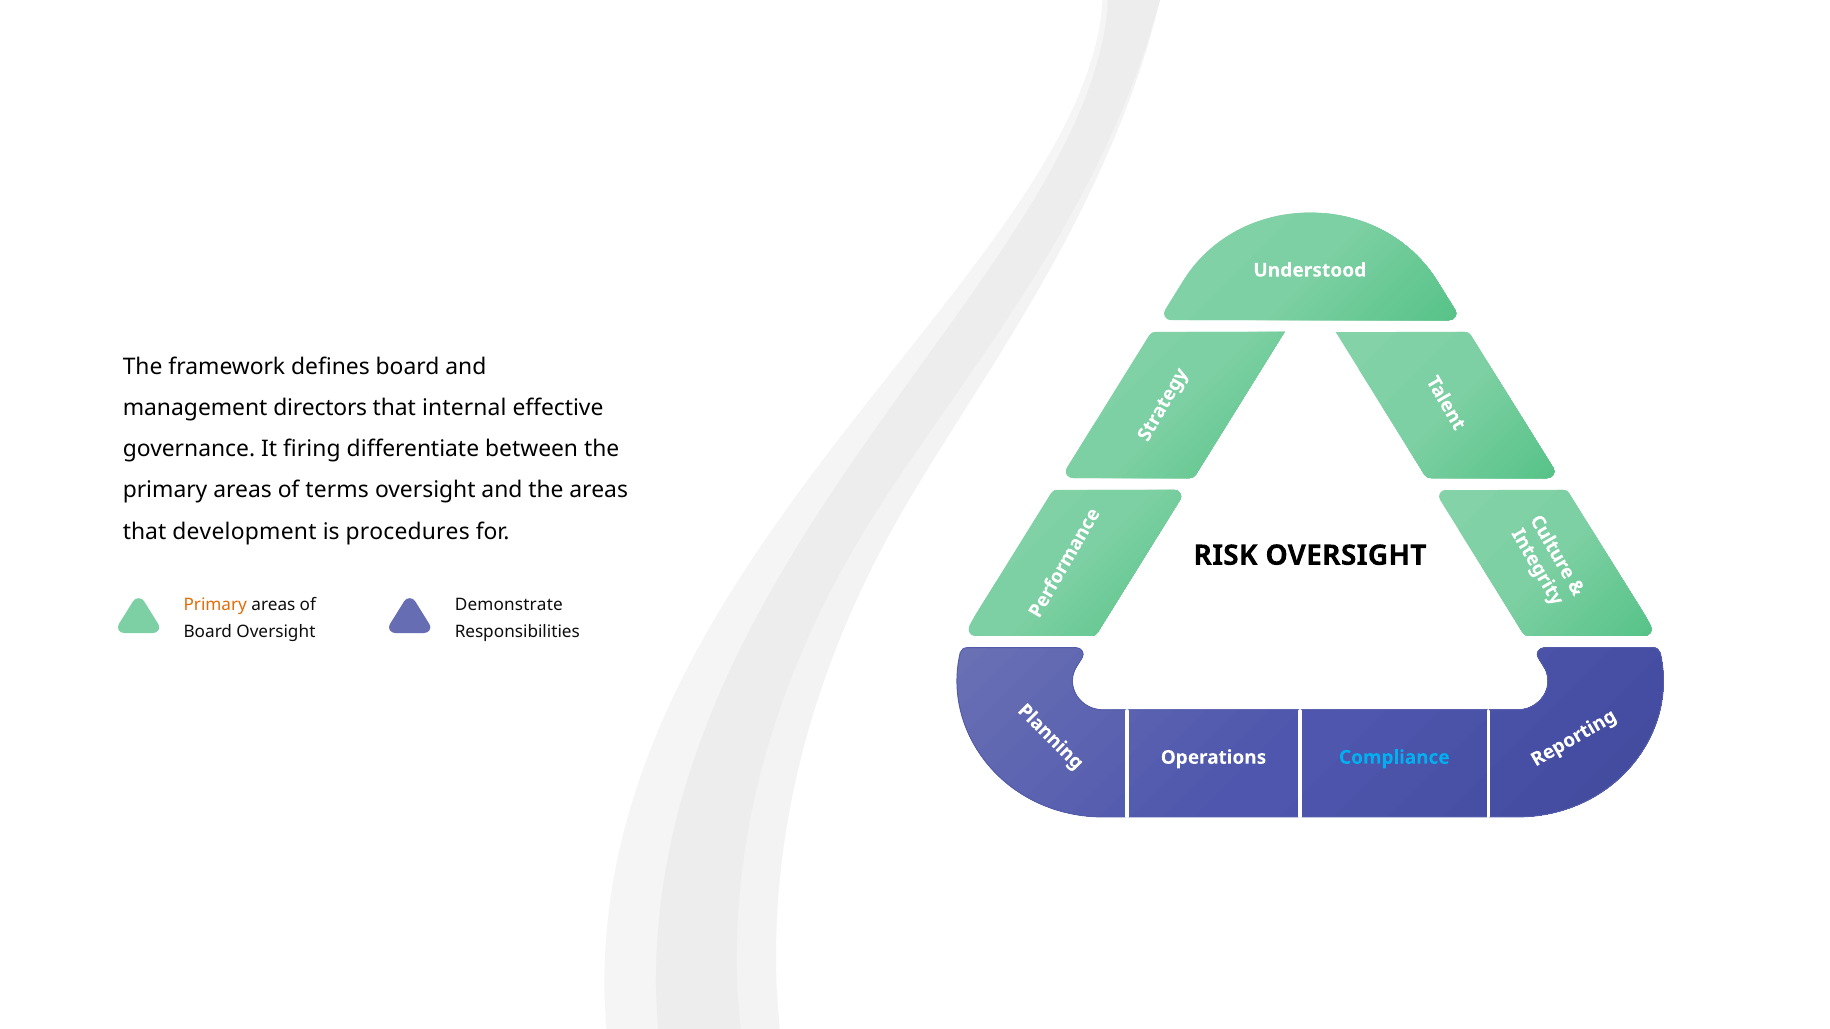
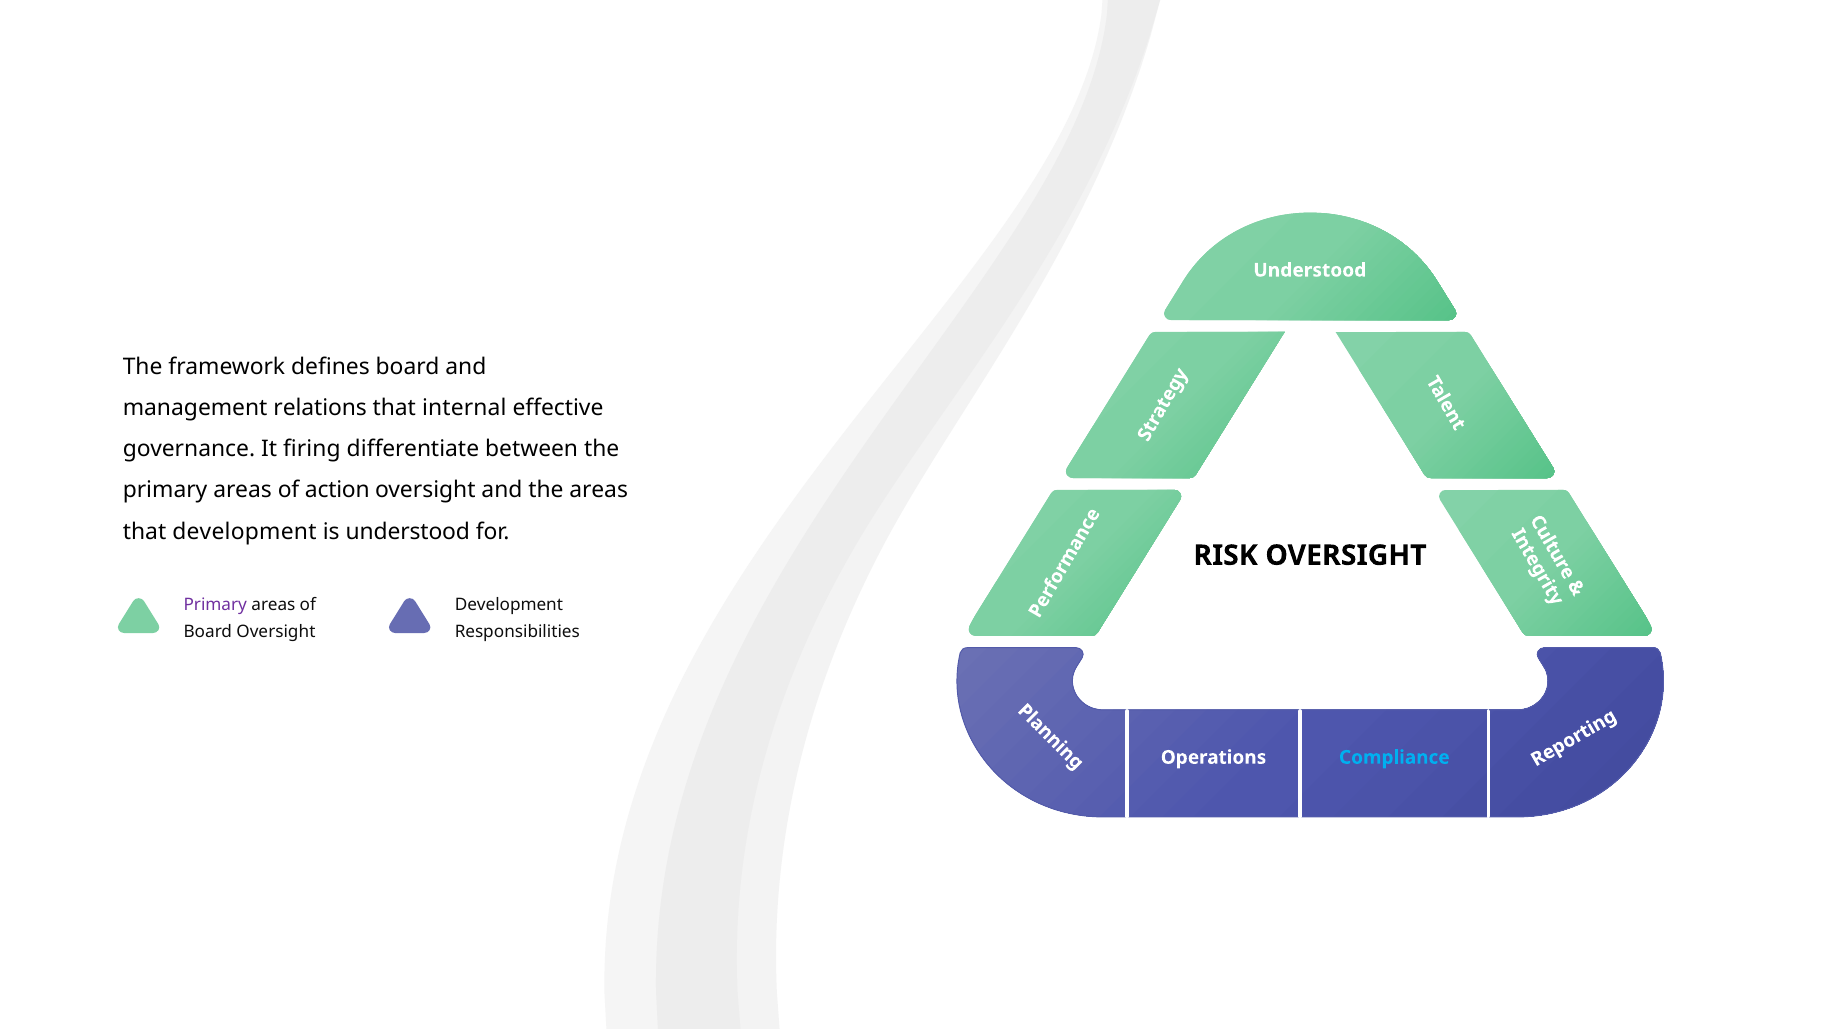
directors: directors -> relations (320, 408)
terms: terms -> action (337, 491)
is procedures: procedures -> understood (408, 532)
Primary colour: orange -> purple (215, 605)
Demonstrate: Demonstrate -> Development (509, 605)
